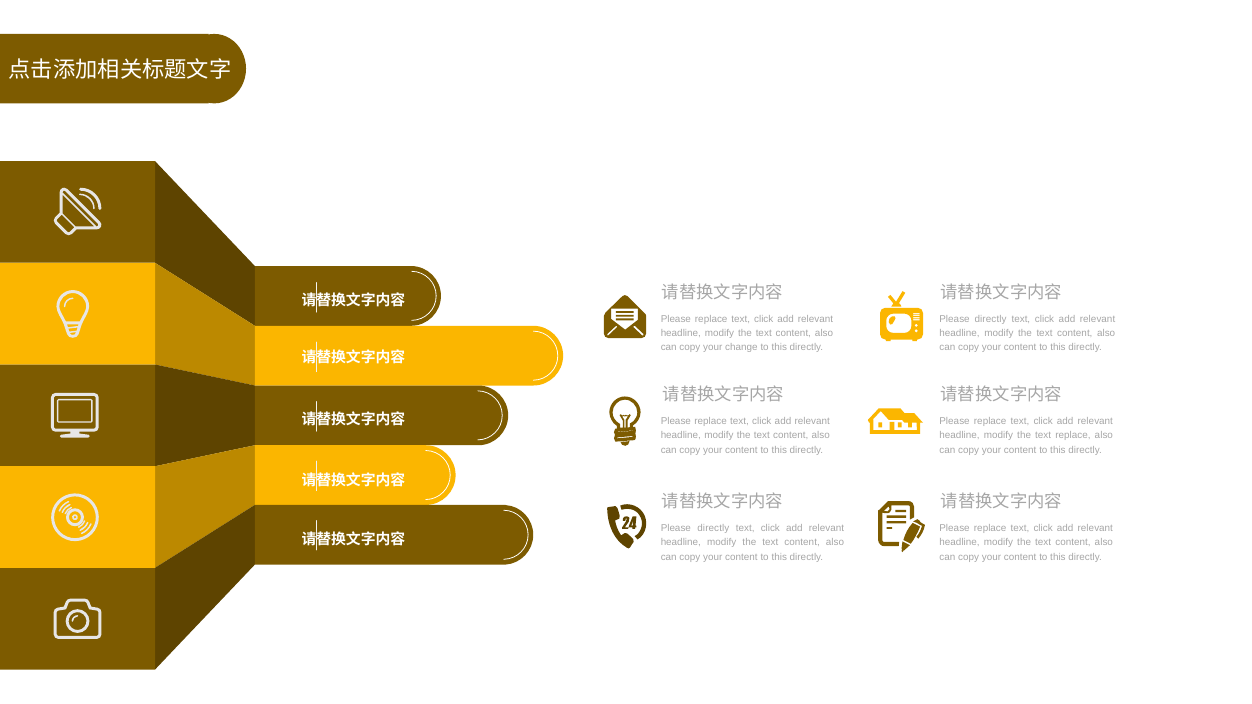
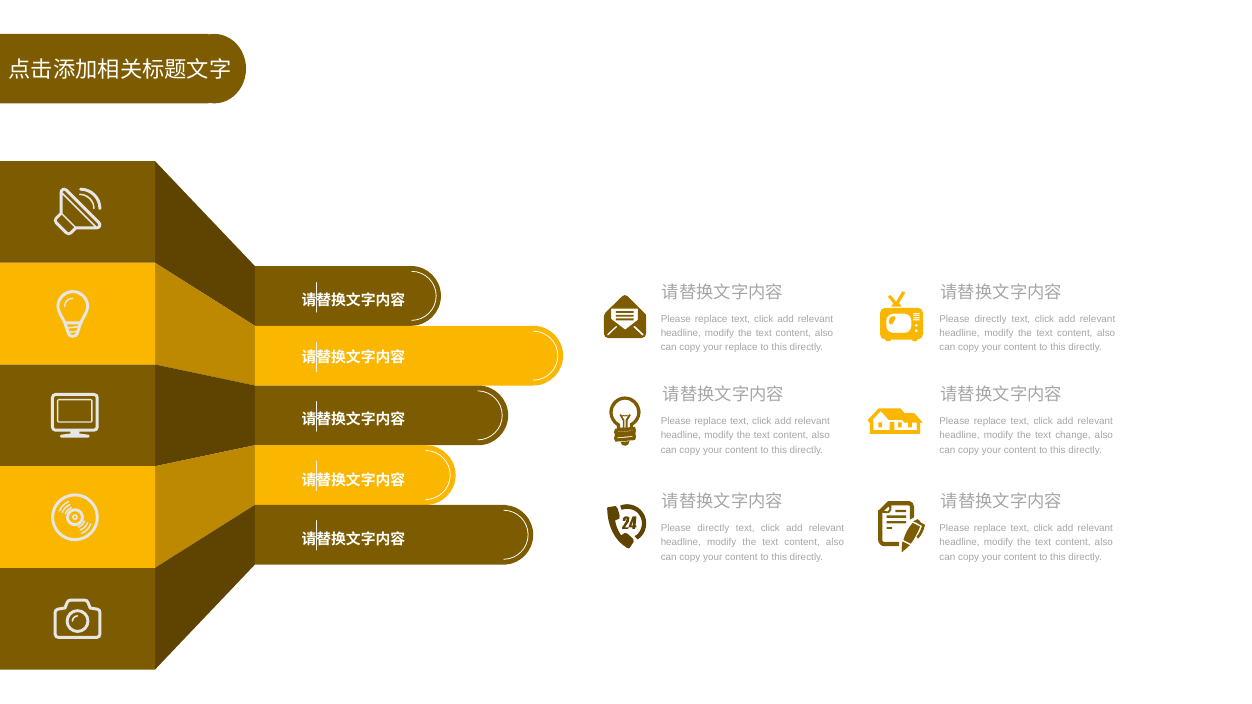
your change: change -> replace (741, 348)
text replace: replace -> change (1073, 436)
